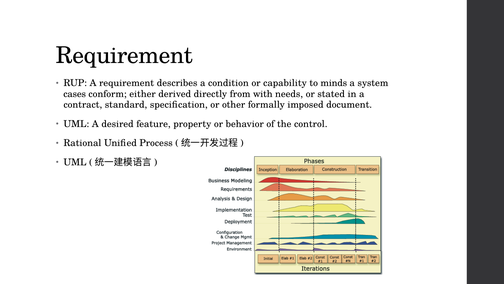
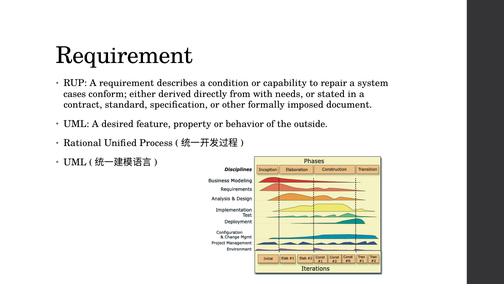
minds: minds -> repair (334, 83)
control: control -> outside (311, 124)
